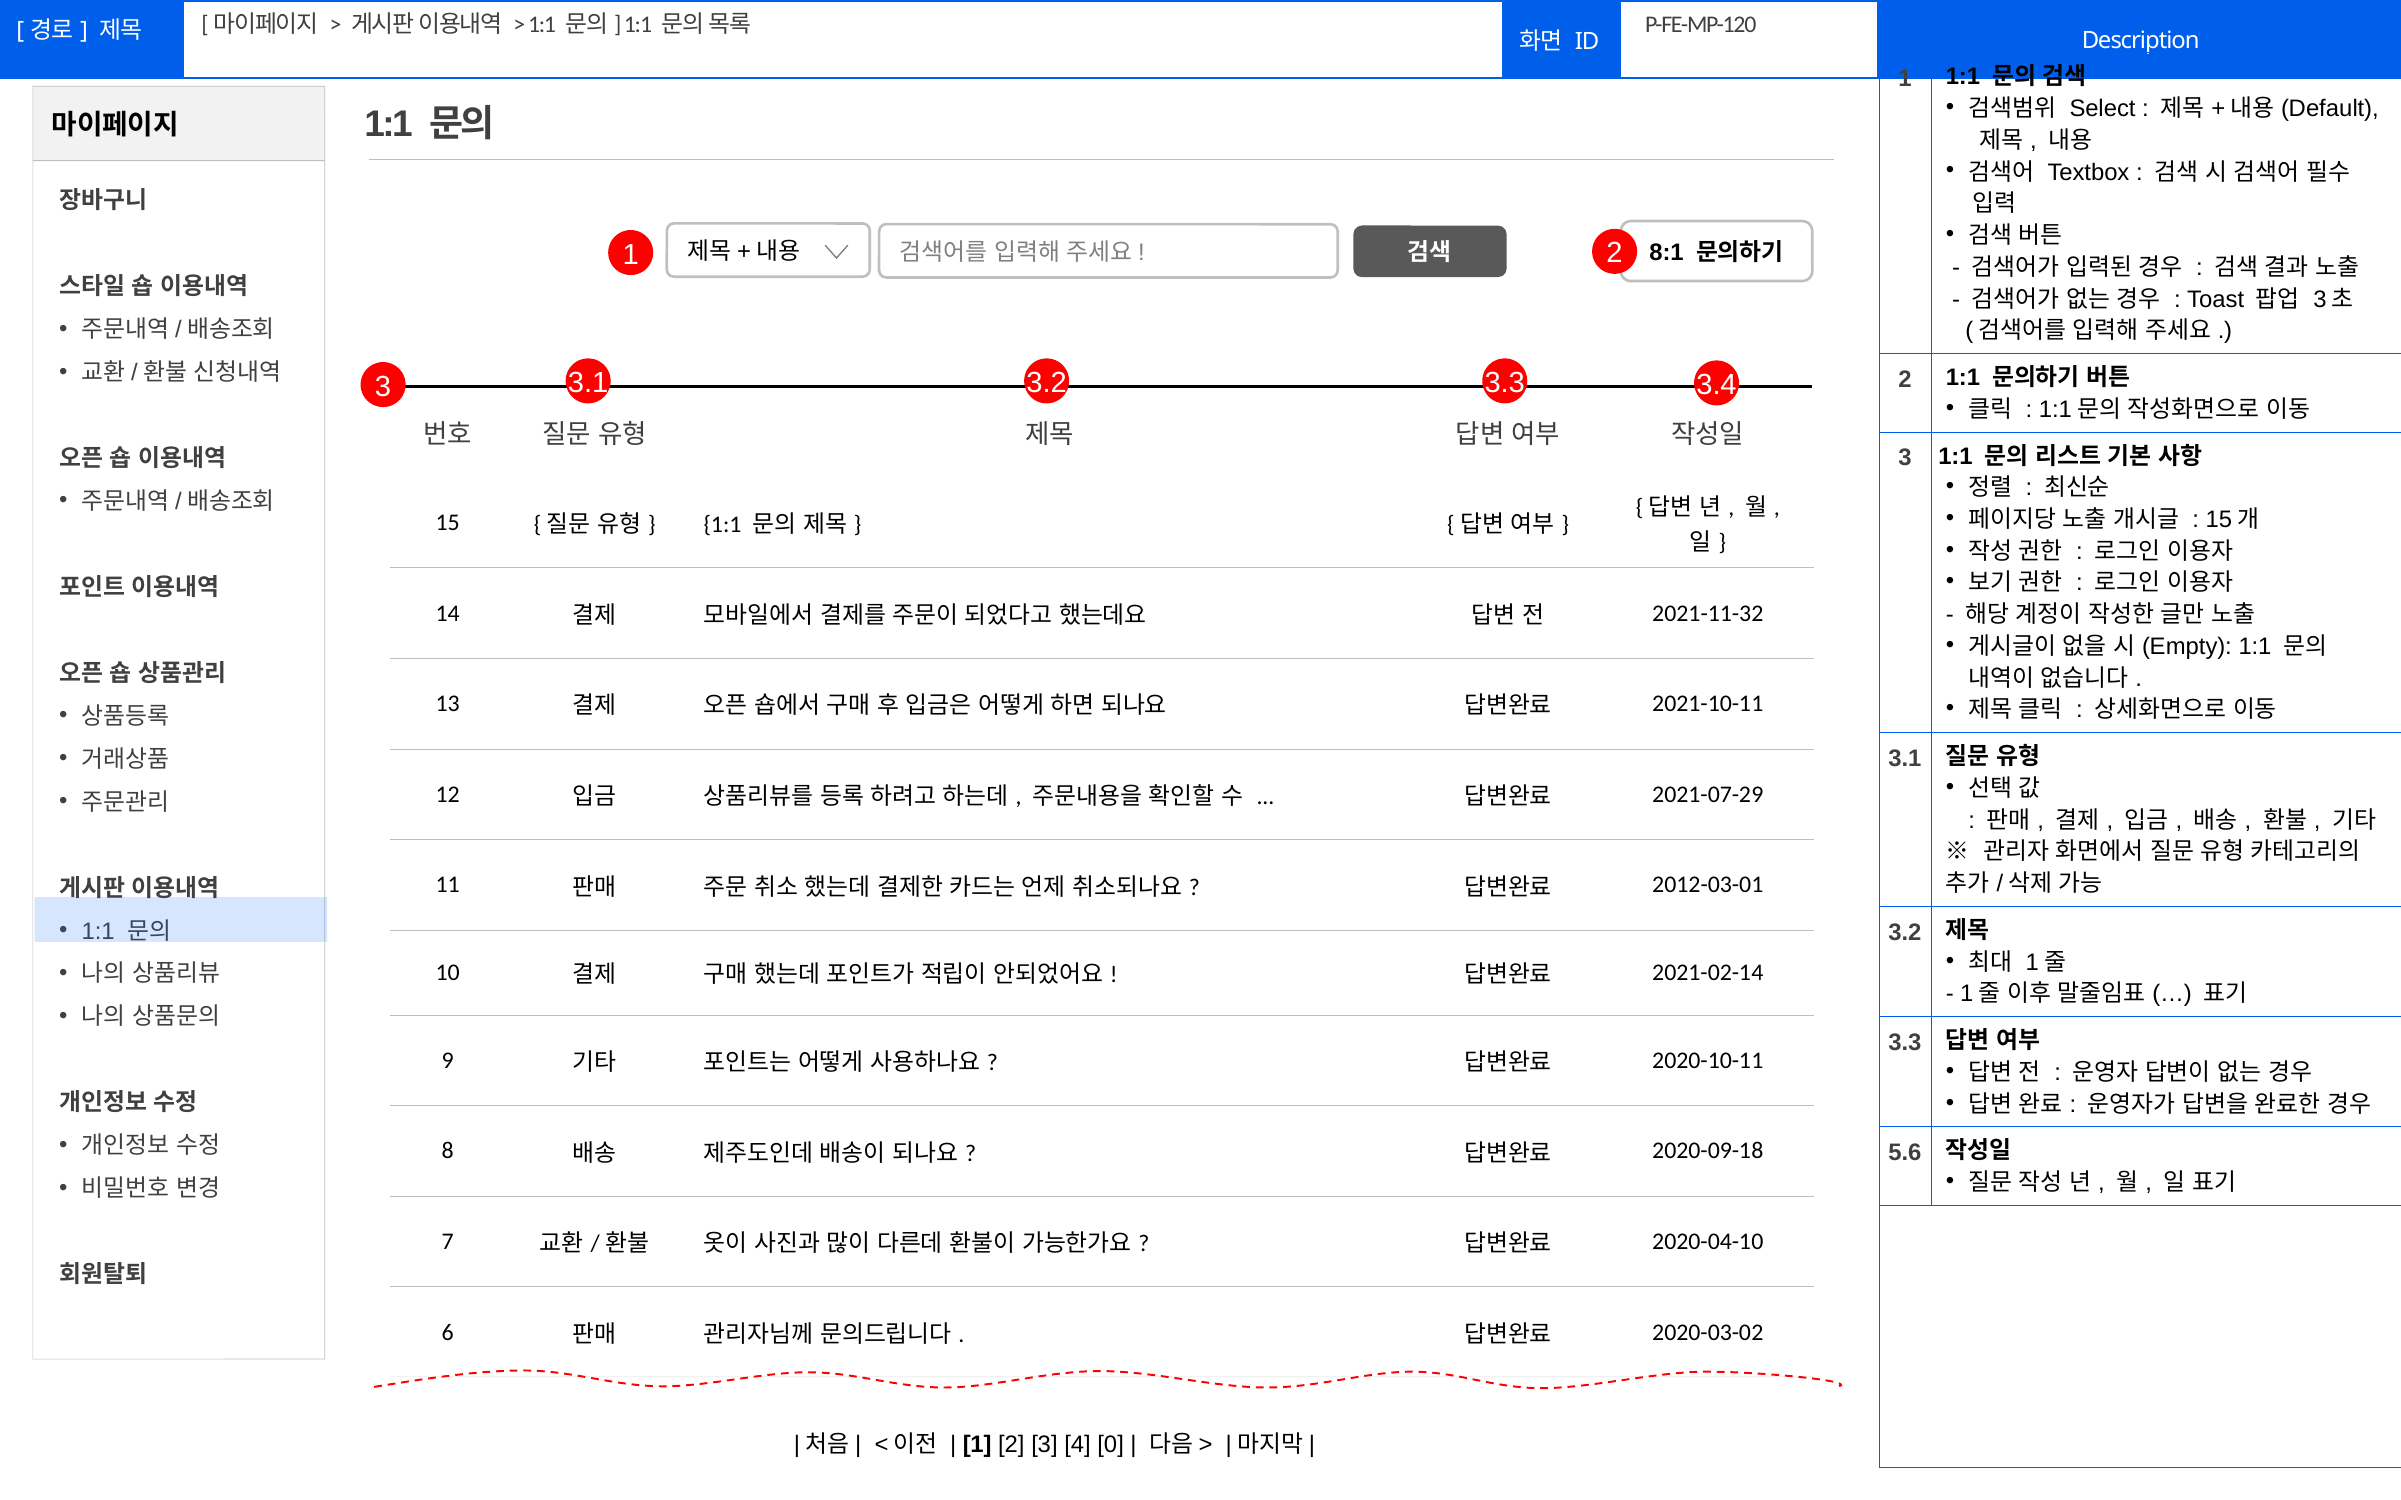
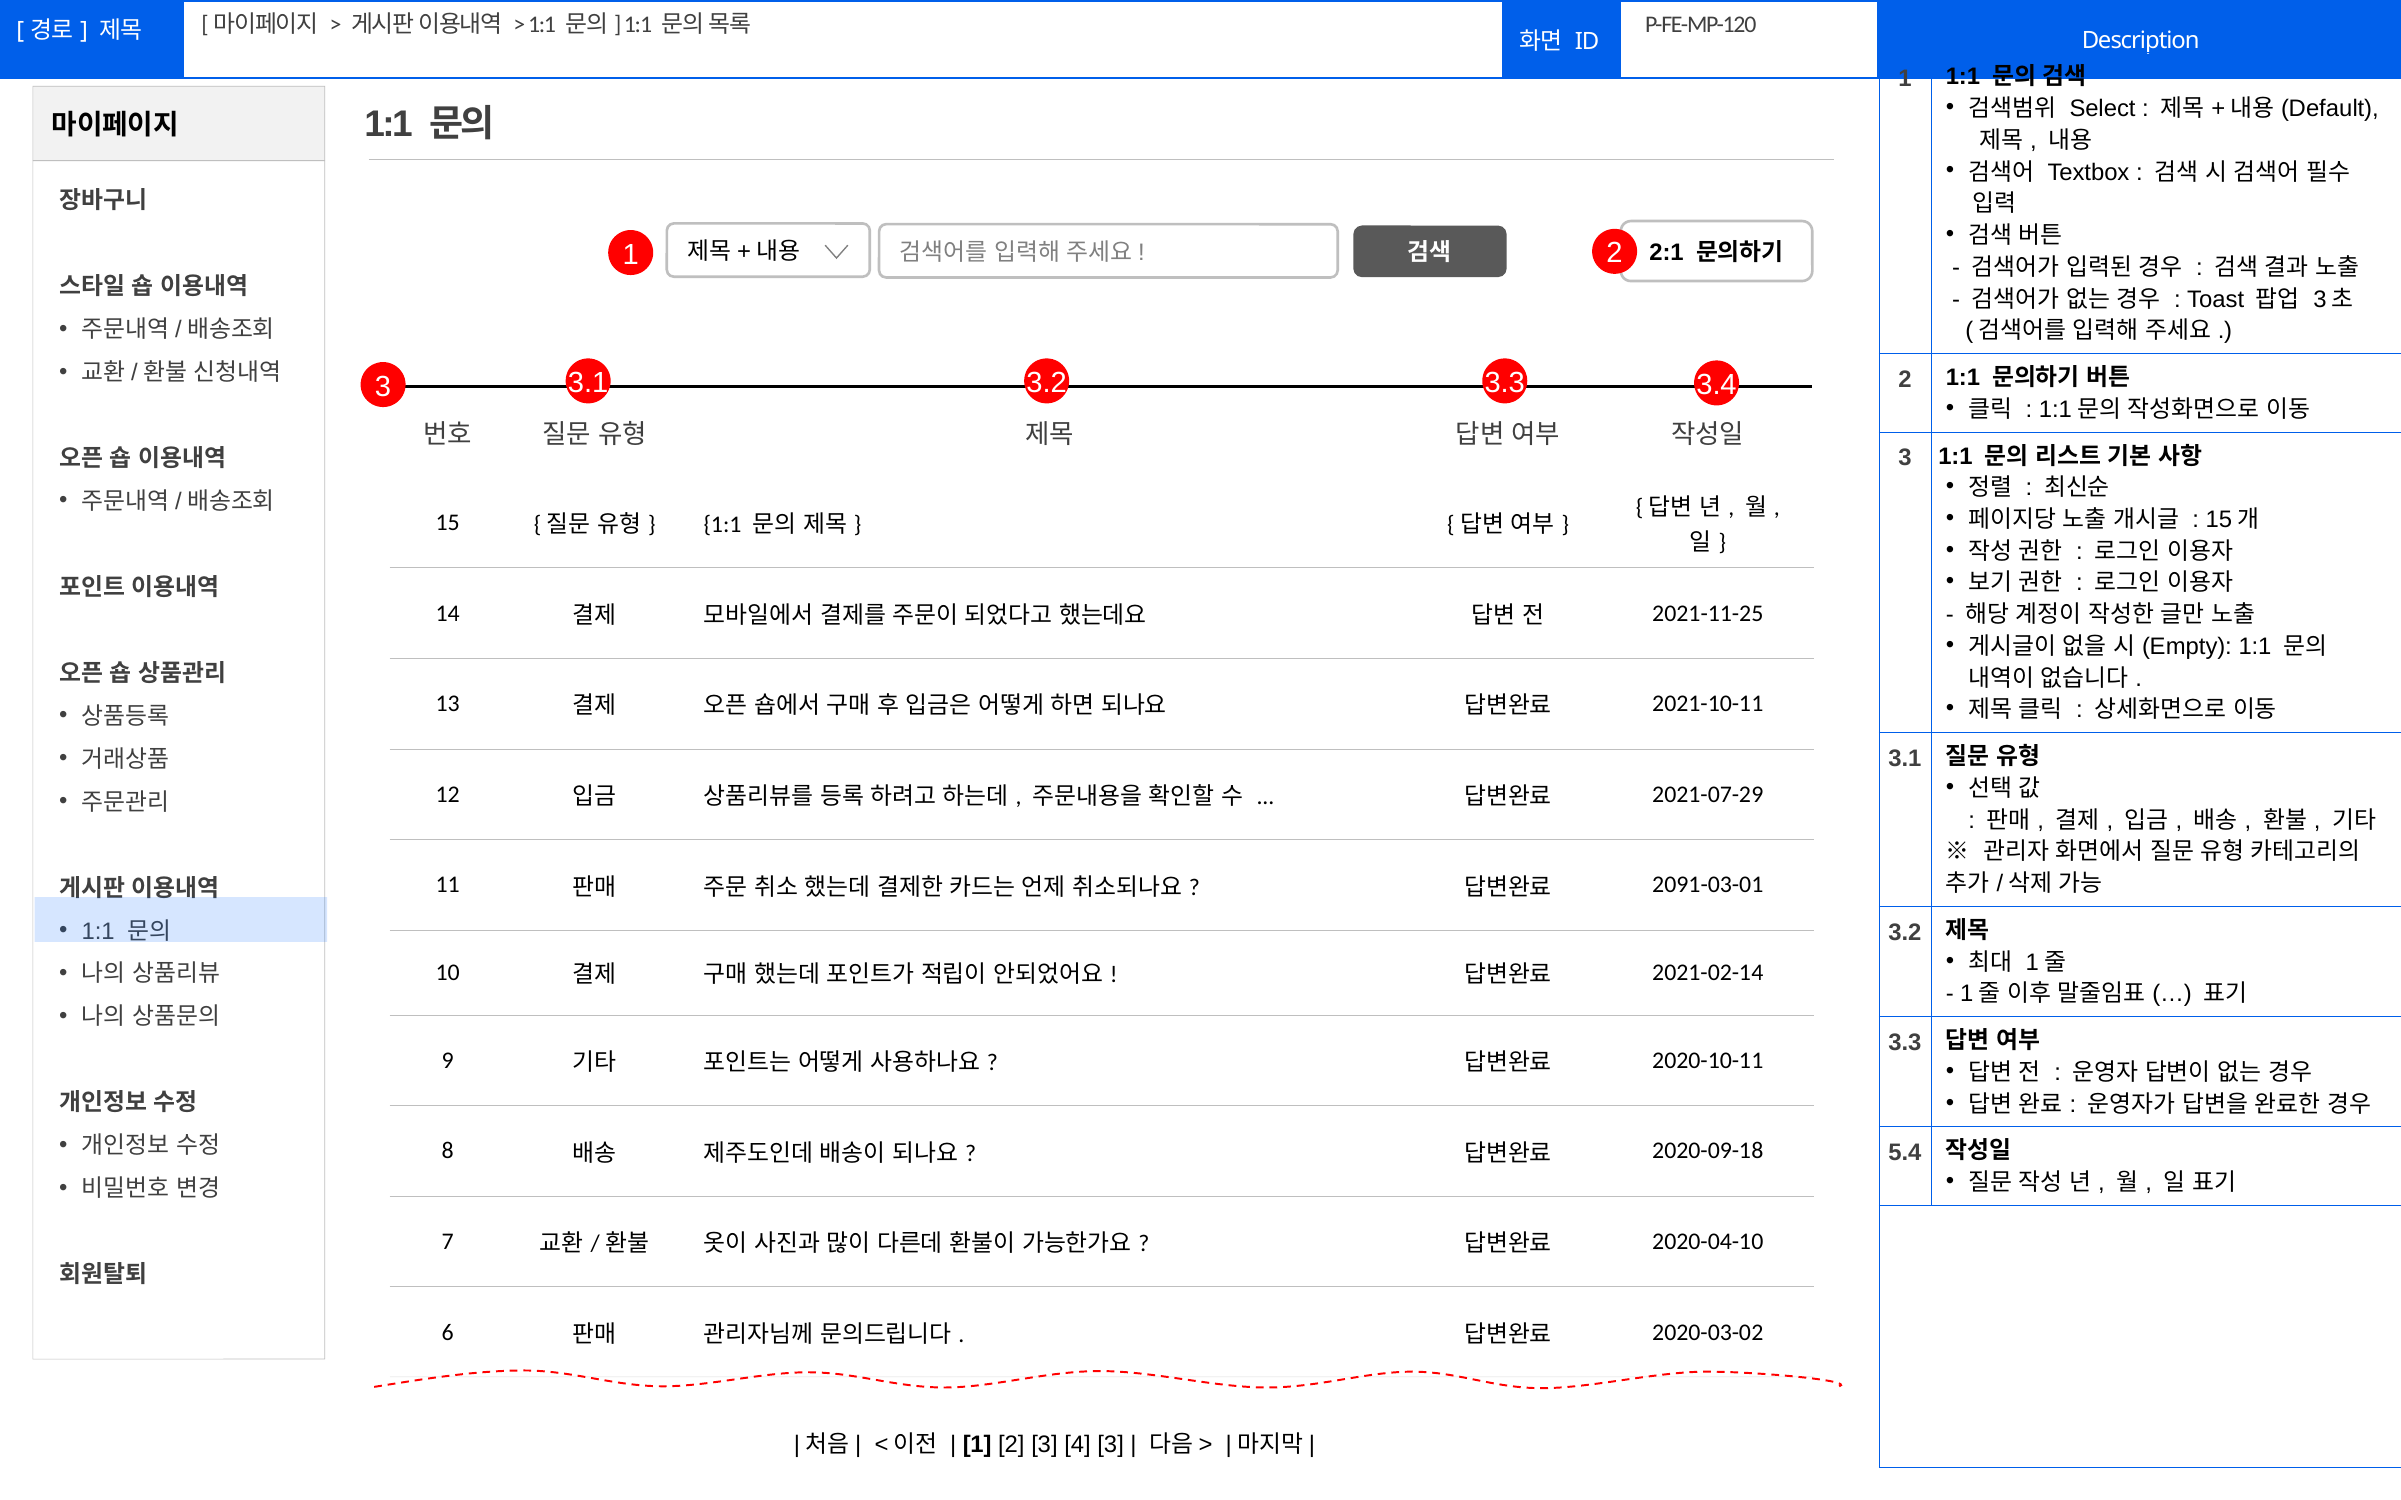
8:1: 8:1 -> 2:1 (1667, 253)
2021-11-32: 2021-11-32 -> 2021-11-25 (1708, 613)
2012-03-01: 2012-03-01 -> 2091-03-01 (1708, 885)
5.6: 5.6 -> 5.4 (1905, 1153)
4 0: 0 -> 3 (1111, 1445)
